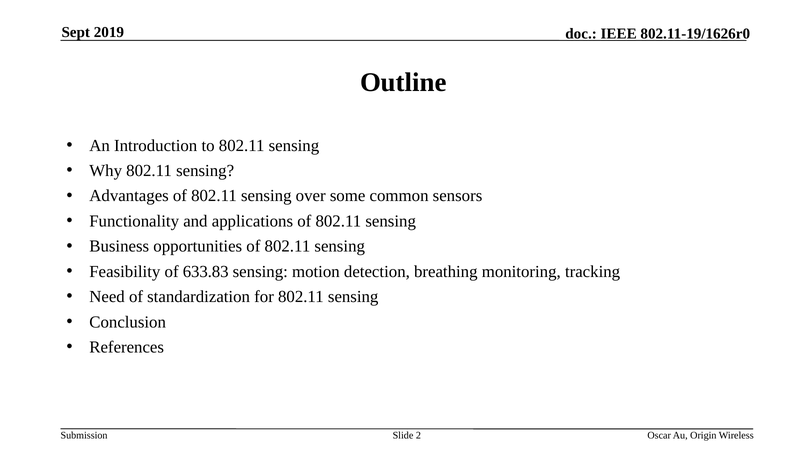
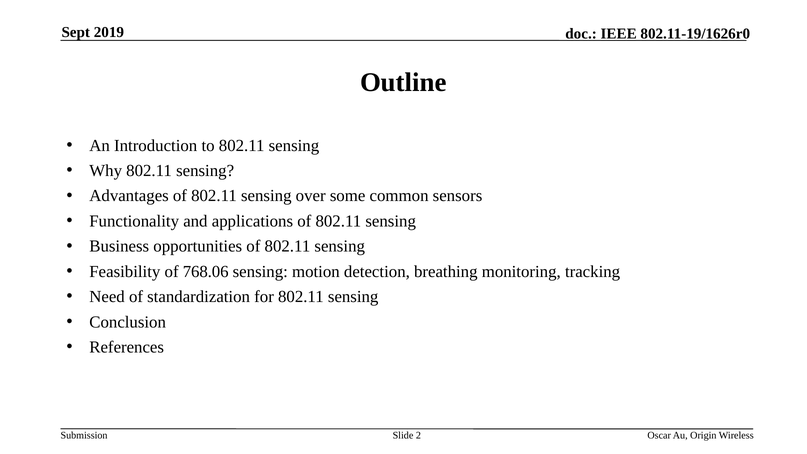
633.83: 633.83 -> 768.06 (206, 272)
